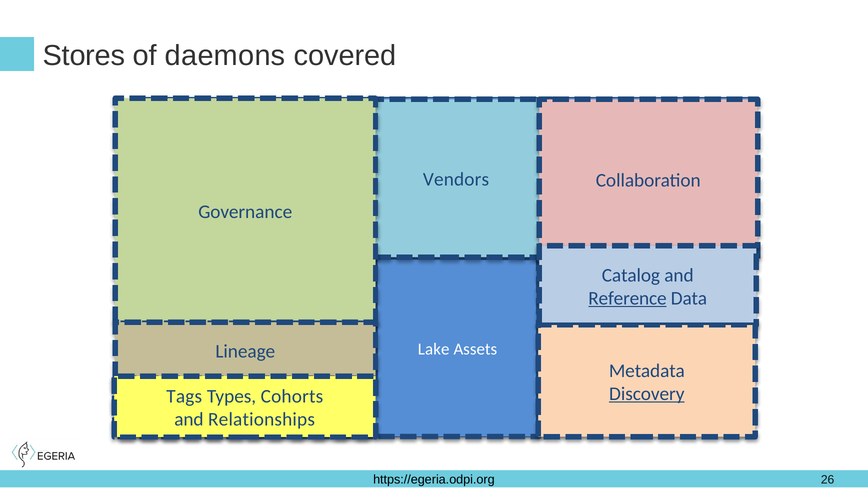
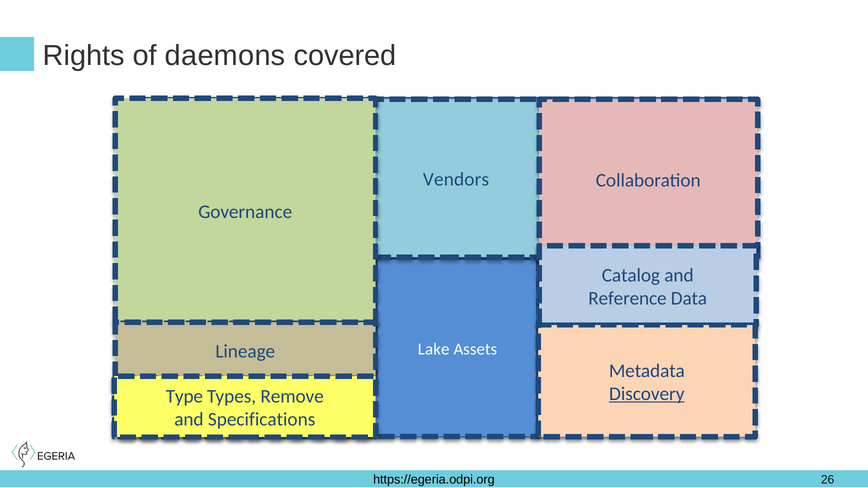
Stores: Stores -> Rights (84, 56)
Reference underline: present -> none (627, 298)
Tags: Tags -> Type (184, 397)
Cohorts: Cohorts -> Remove (292, 397)
Relationships: Relationships -> Specifications (262, 420)
